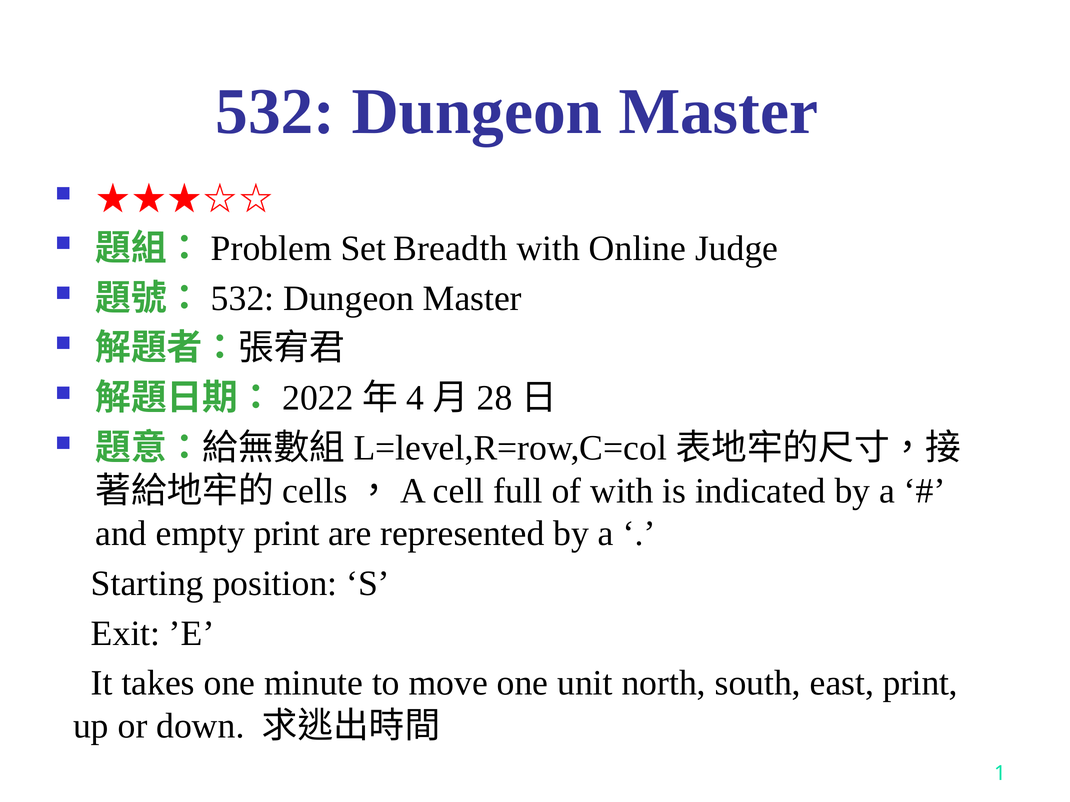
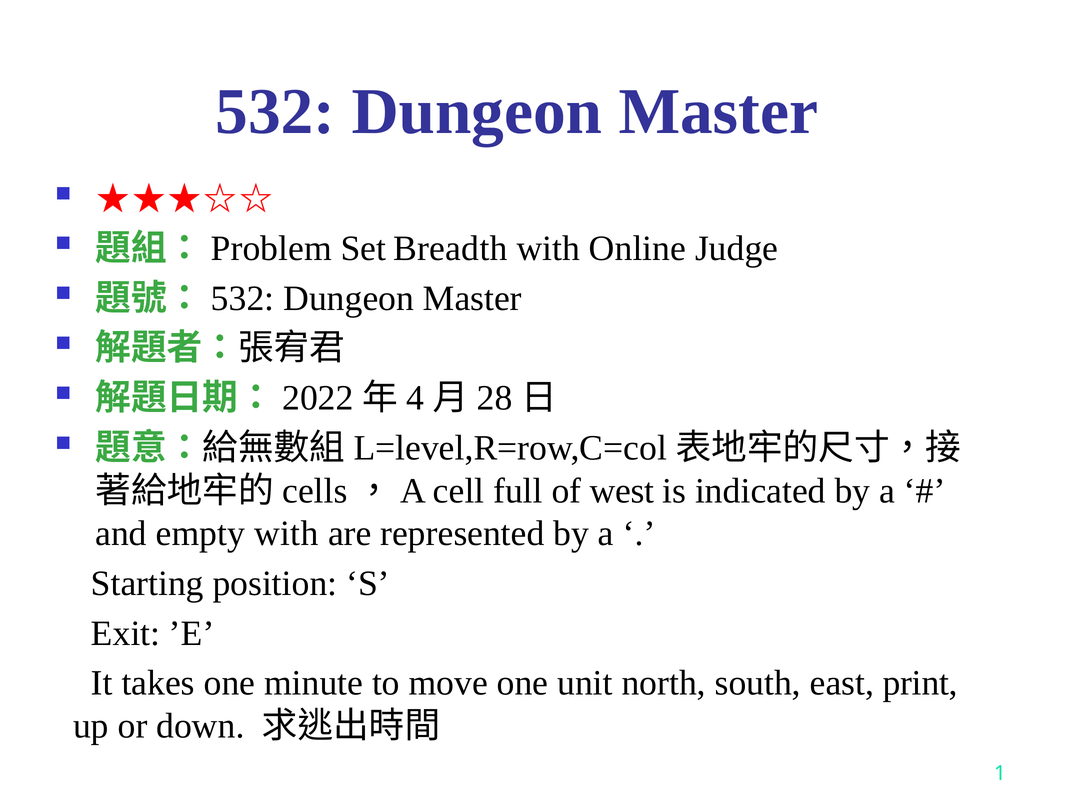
of with: with -> west (622, 491)
empty print: print -> with (286, 534)
